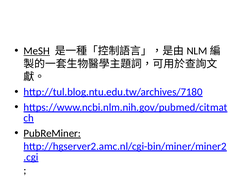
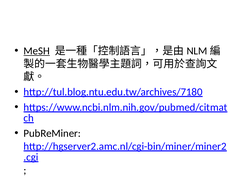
PubReMiner underline: present -> none (52, 133)
